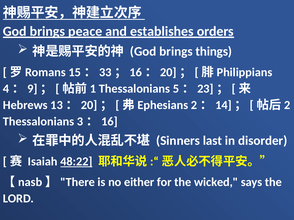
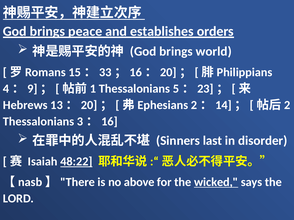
things: things -> world (214, 51)
either: either -> above (139, 182)
wicked underline: none -> present (216, 182)
